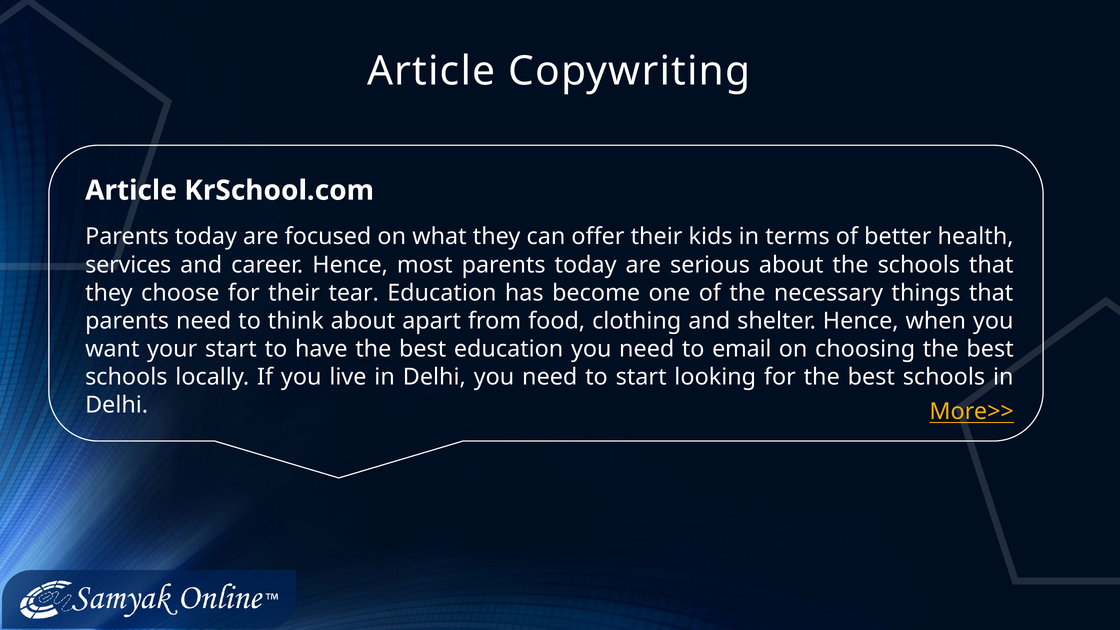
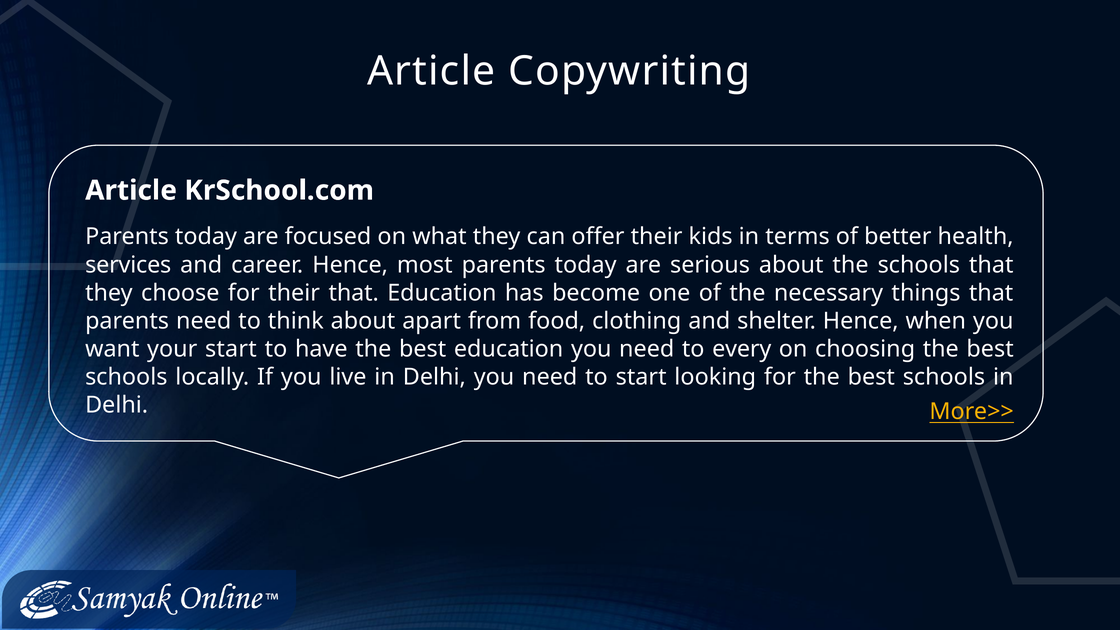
their tear: tear -> that (354, 293)
email: email -> every (742, 349)
